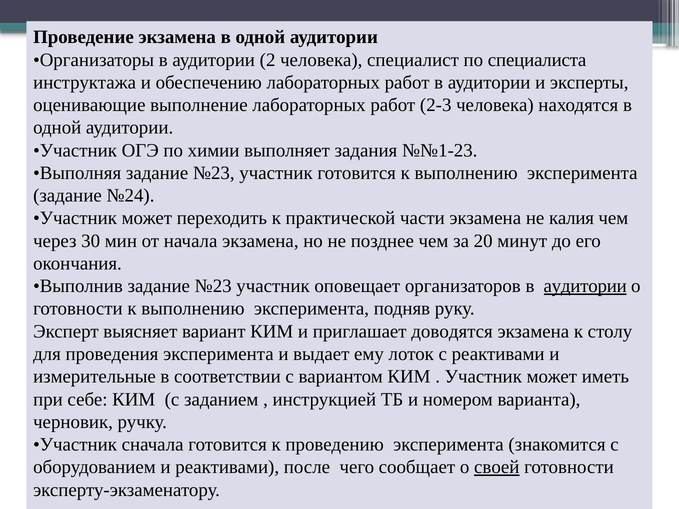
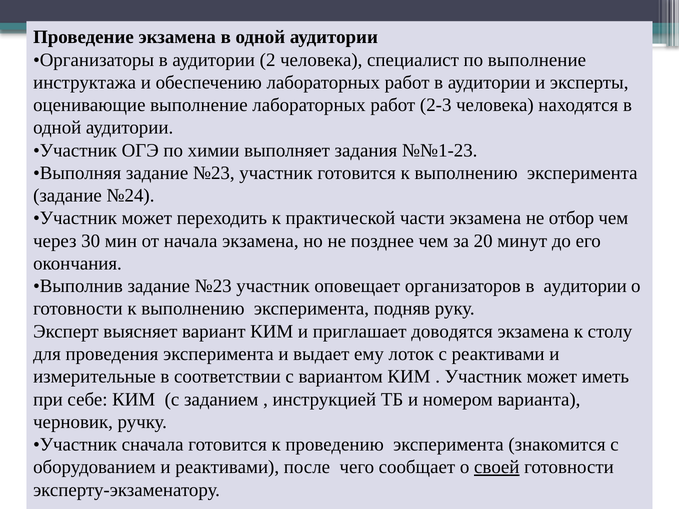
по специалиста: специалиста -> выполнение (537, 60)
калия: калия -> отбор (571, 218)
аудитории underline: present -> none (585, 286)
